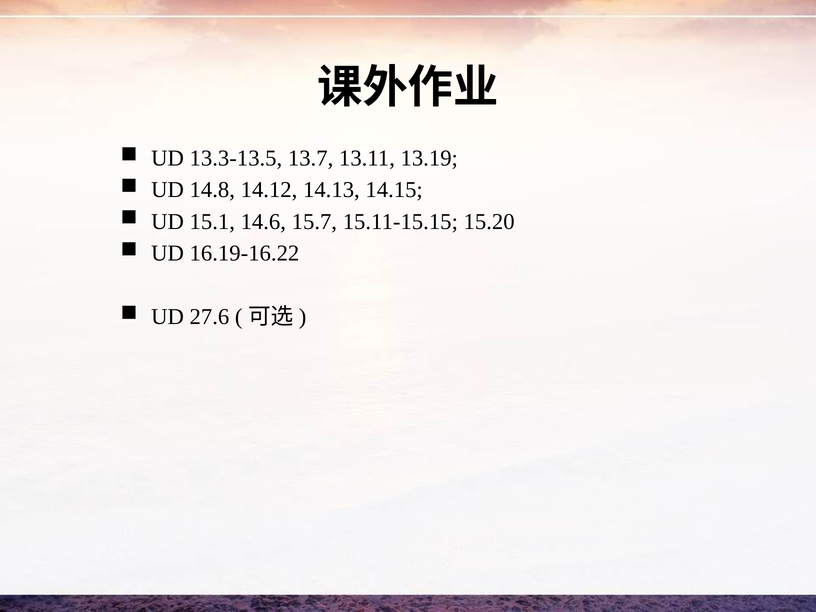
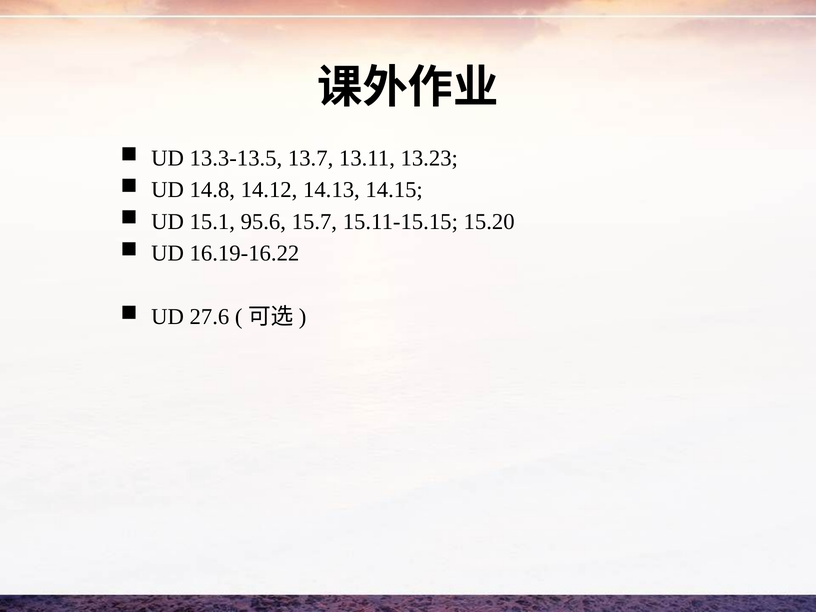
13.19: 13.19 -> 13.23 (429, 158)
14.6: 14.6 -> 95.6 (263, 222)
